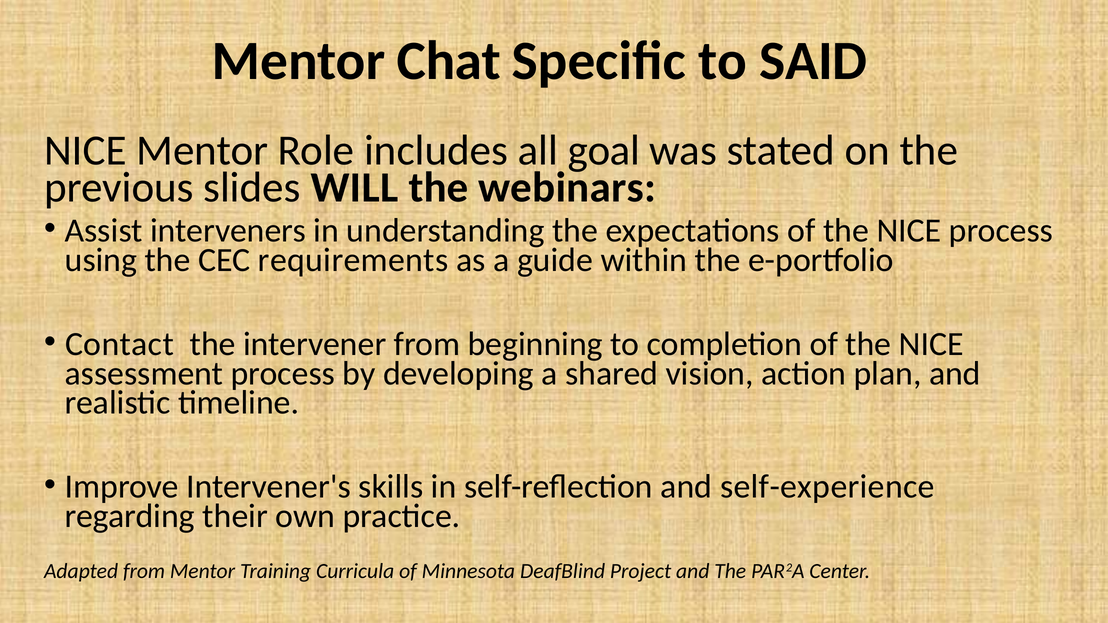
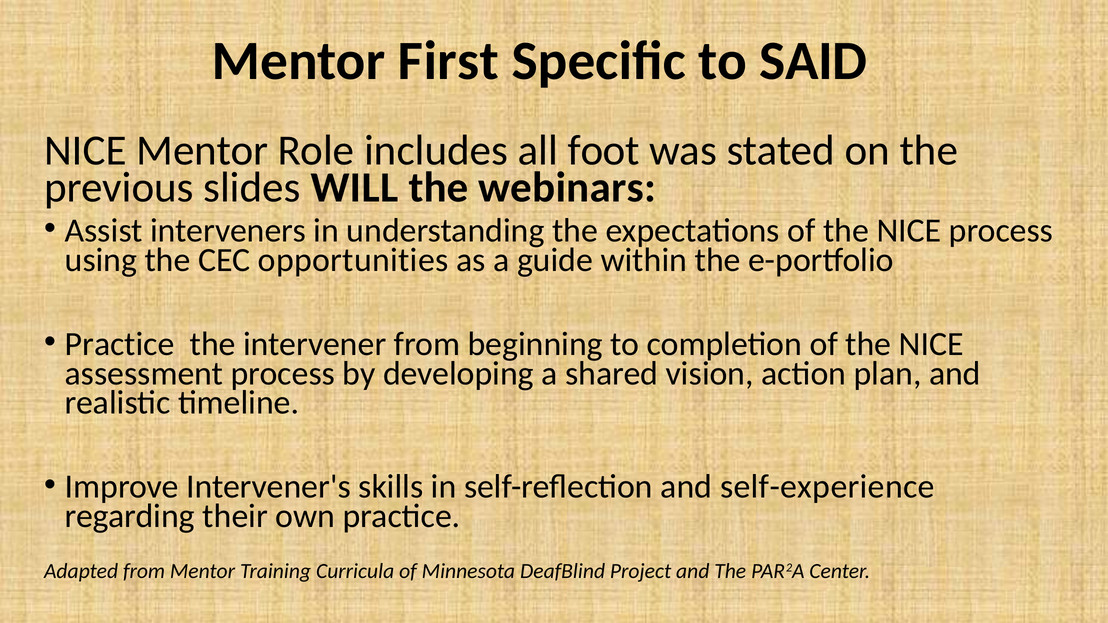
Chat: Chat -> First (448, 61)
goal: goal -> foot (604, 150)
requirements: requirements -> opportunities (353, 260)
Contact: Contact -> Practice (120, 344)
